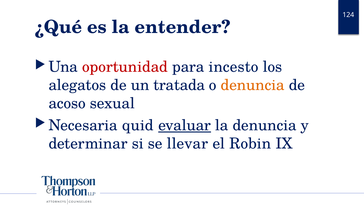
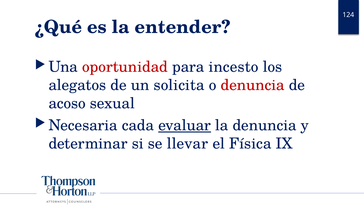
tratada: tratada -> solicita (179, 85)
denuncia colour: orange -> red (253, 85)
quid: quid -> cada (138, 125)
Robin: Robin -> Física (250, 143)
